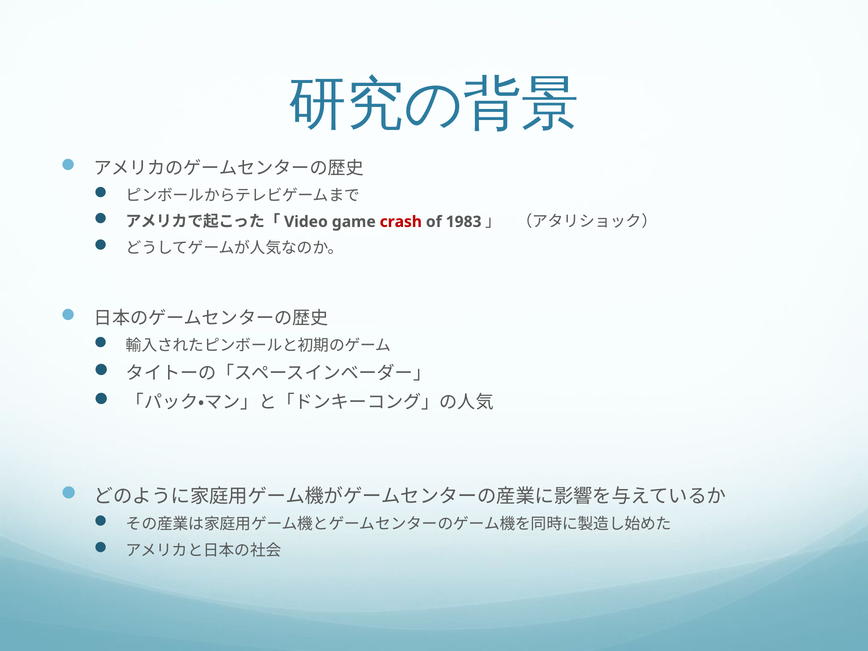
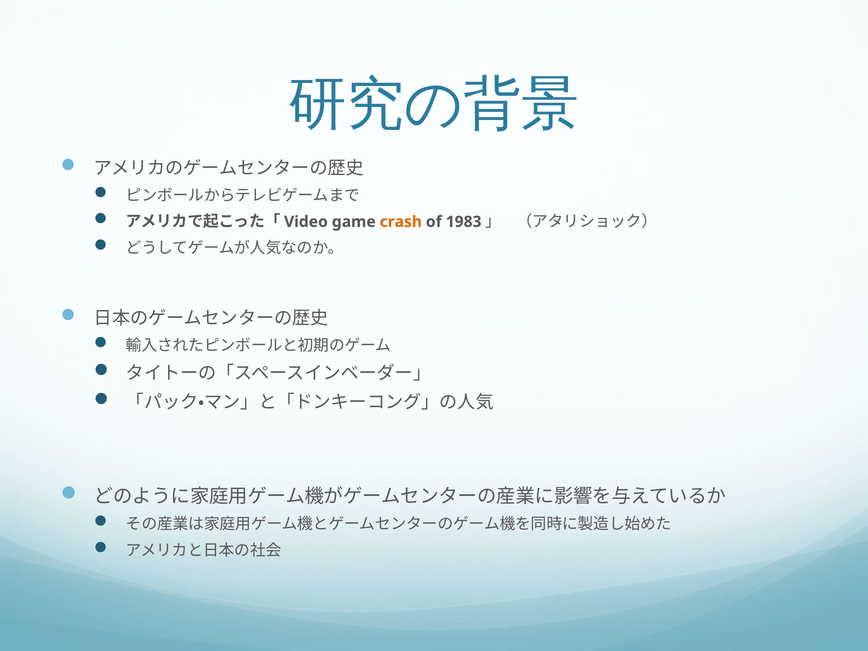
crash colour: red -> orange (401, 222)
